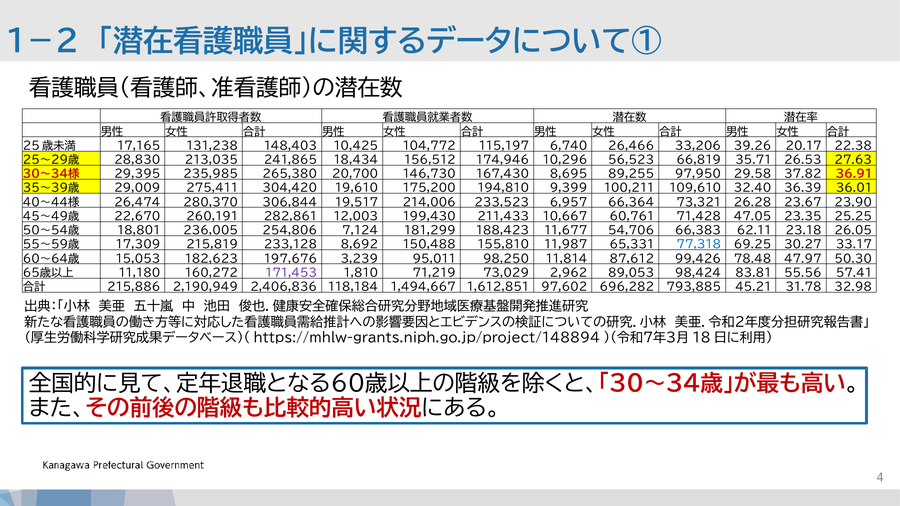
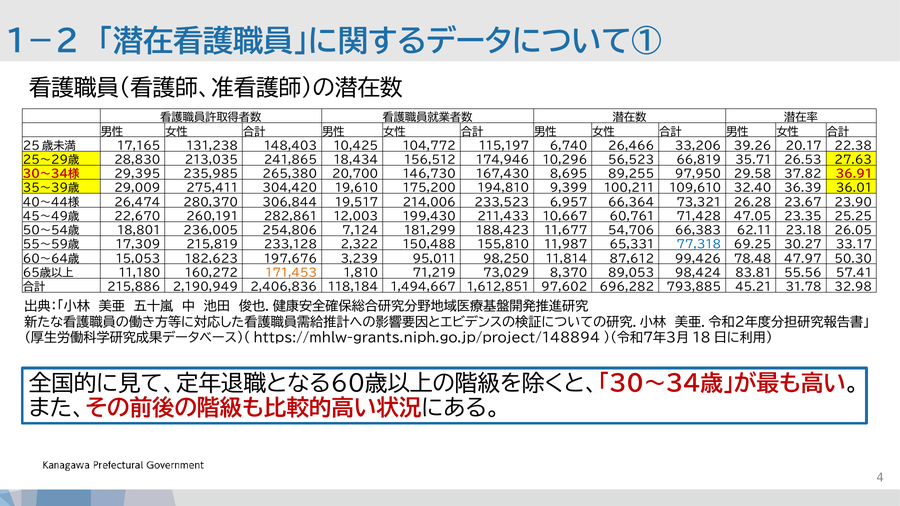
8,692: 8,692 -> 2,322 (359, 245)
171,453 colour: purple -> orange (291, 273)
2,962: 2,962 -> 8,370 (569, 273)
